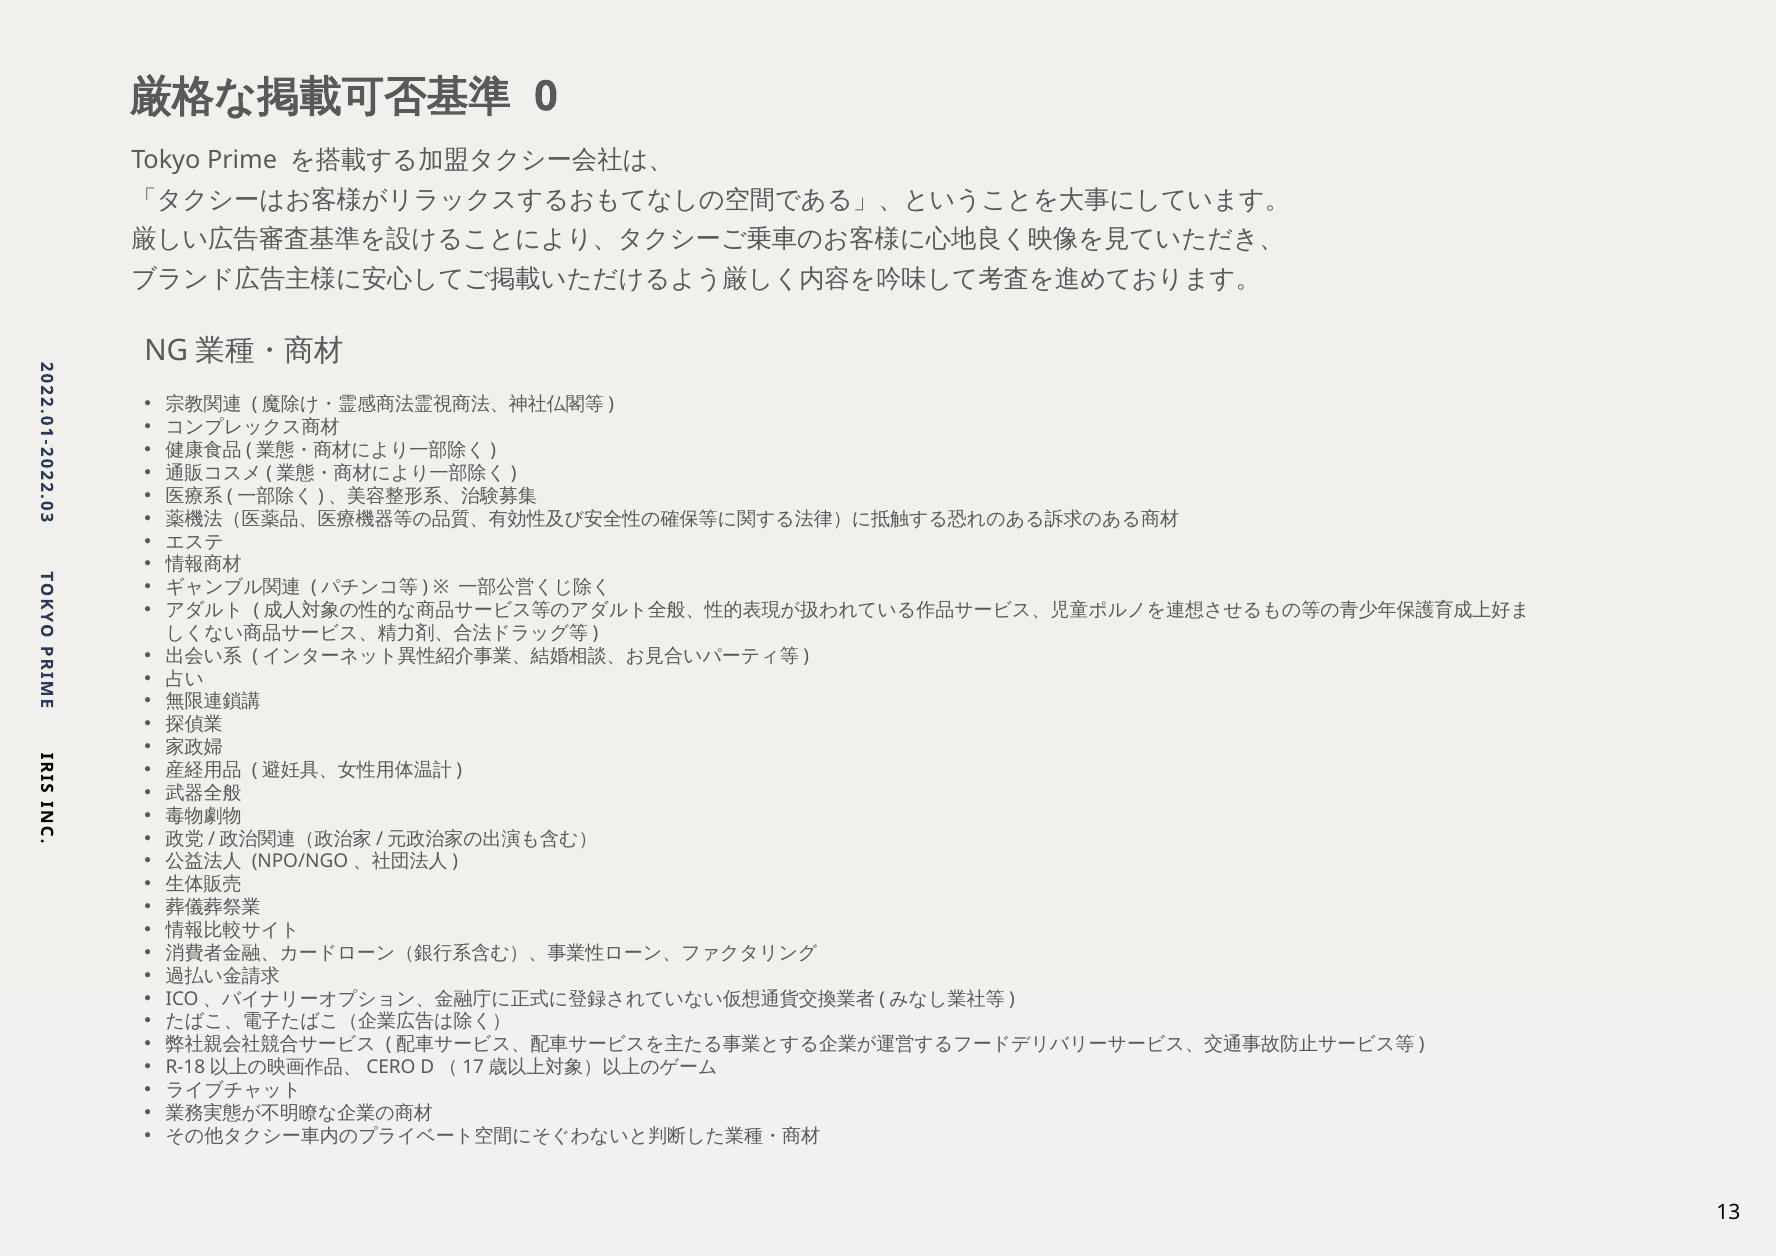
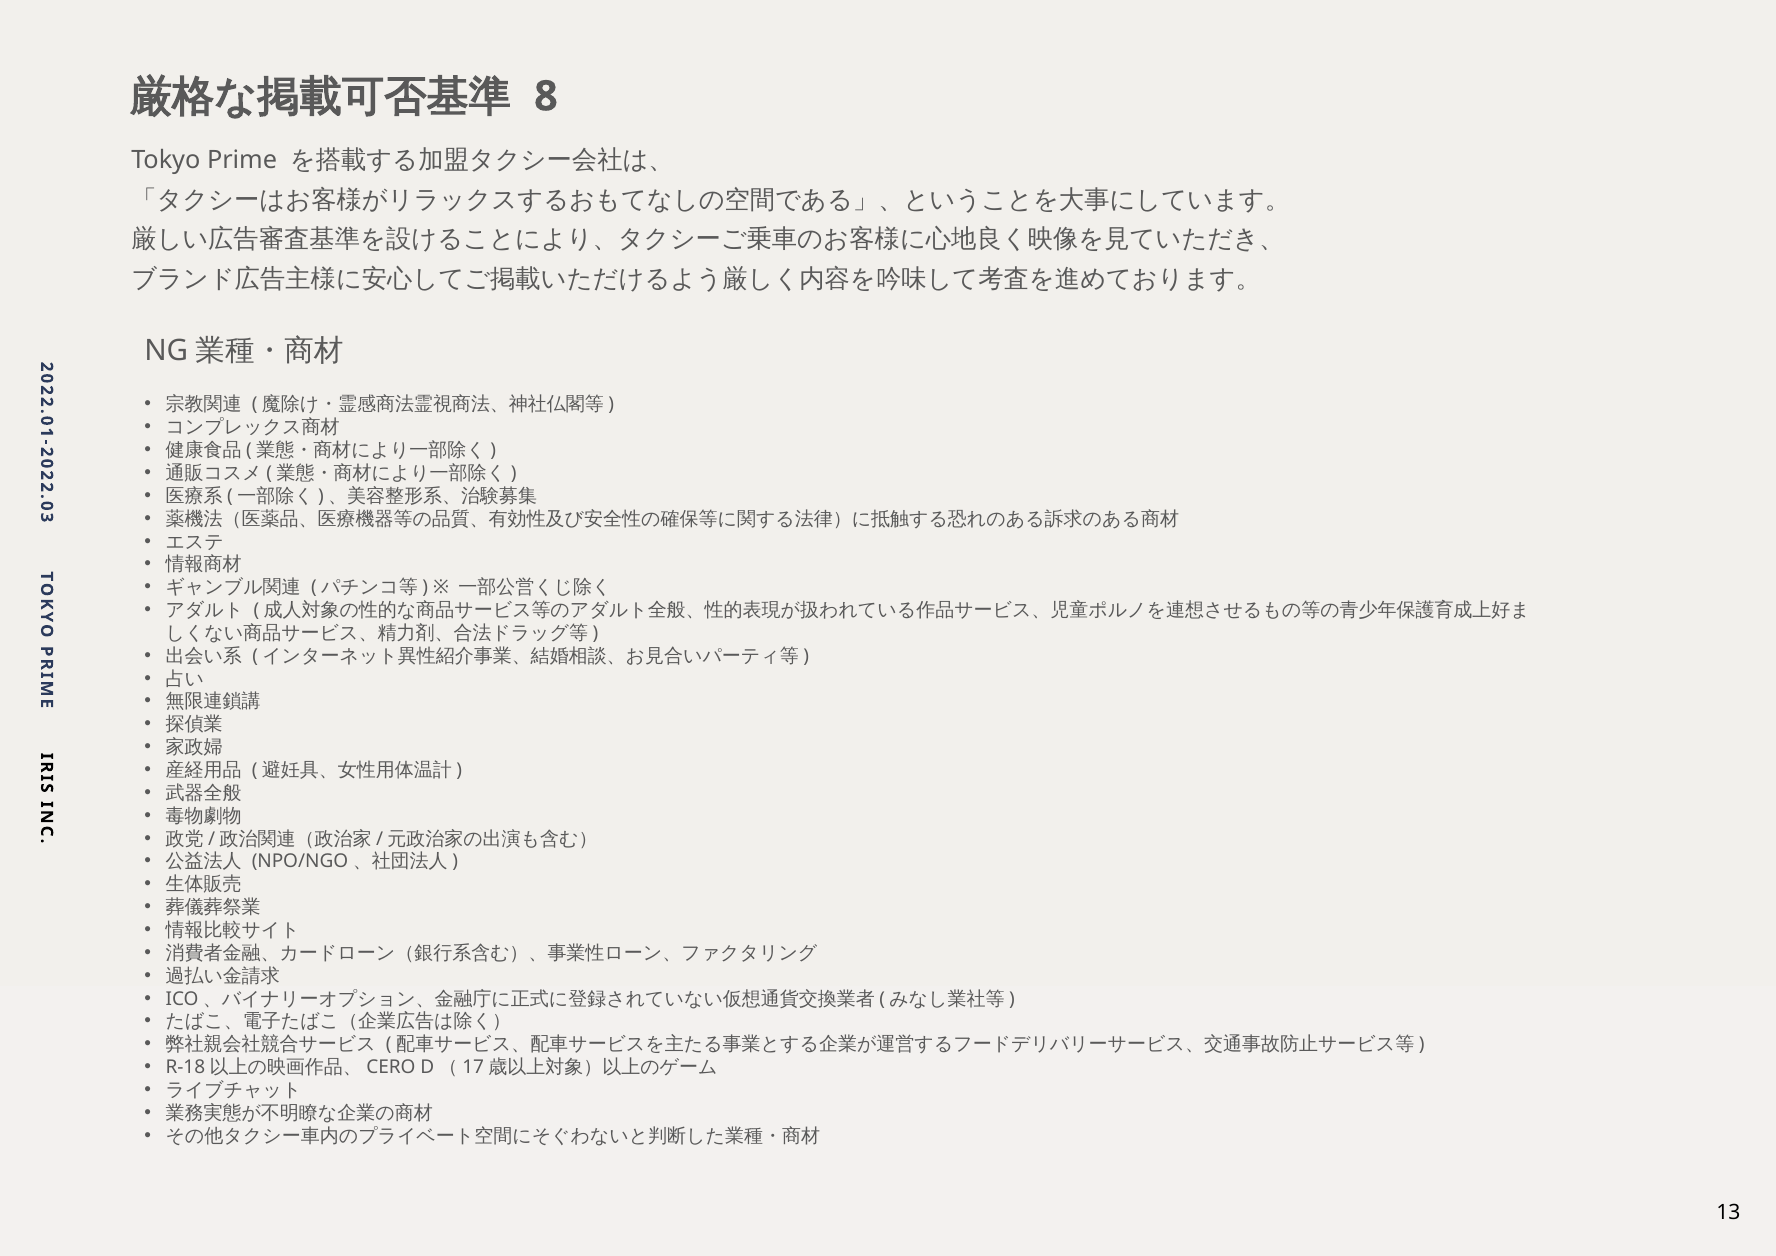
0: 0 -> 8 (546, 96)
